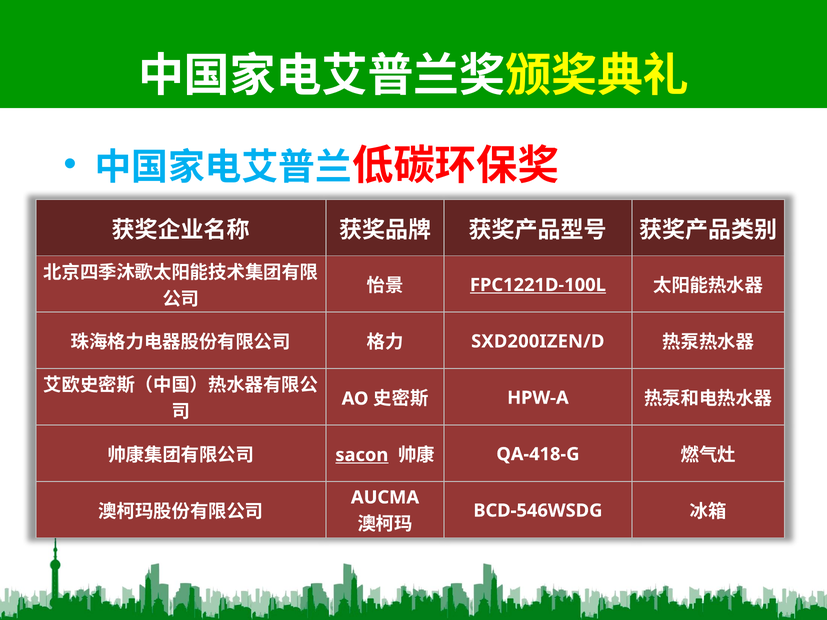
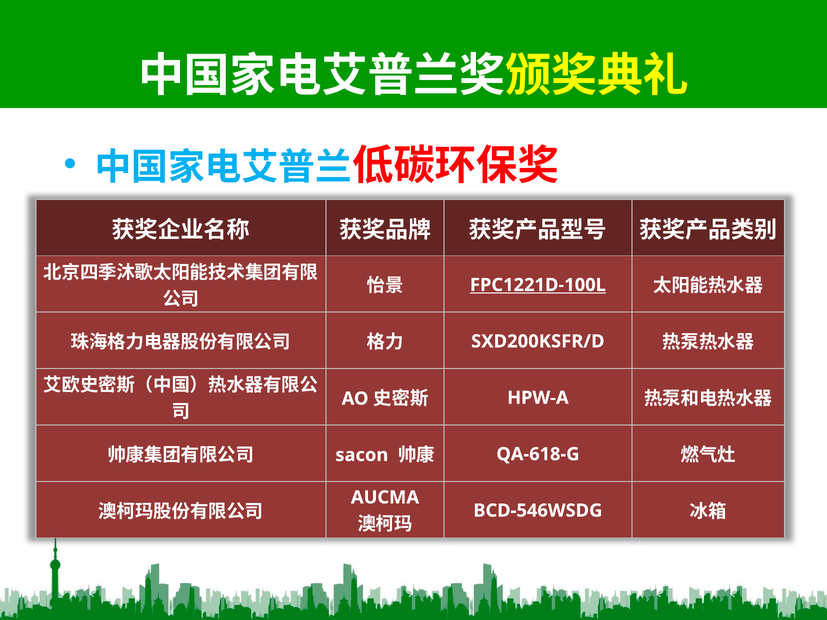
SXD200IZEN/D: SXD200IZEN/D -> SXD200KSFR/D (538, 342)
sacon underline: present -> none (362, 455)
QA-418-G: QA-418-G -> QA-618-G (538, 454)
